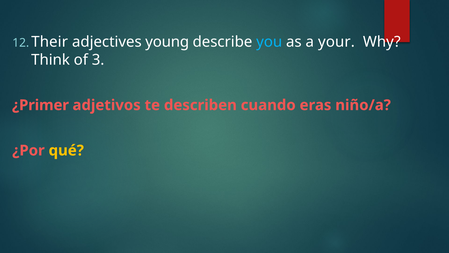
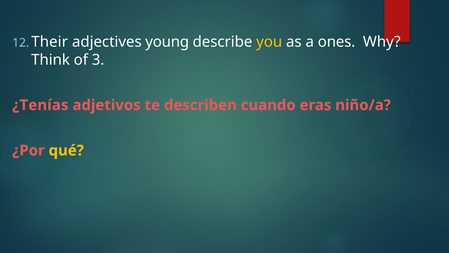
you colour: light blue -> yellow (269, 42)
your: your -> ones (337, 42)
¿Primer: ¿Primer -> ¿Tenías (40, 105)
